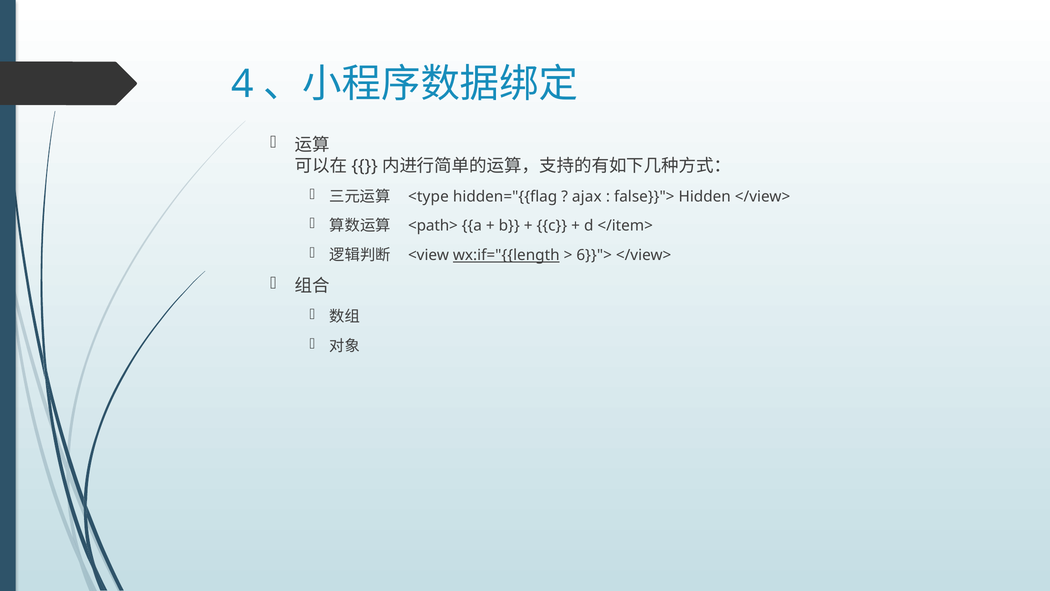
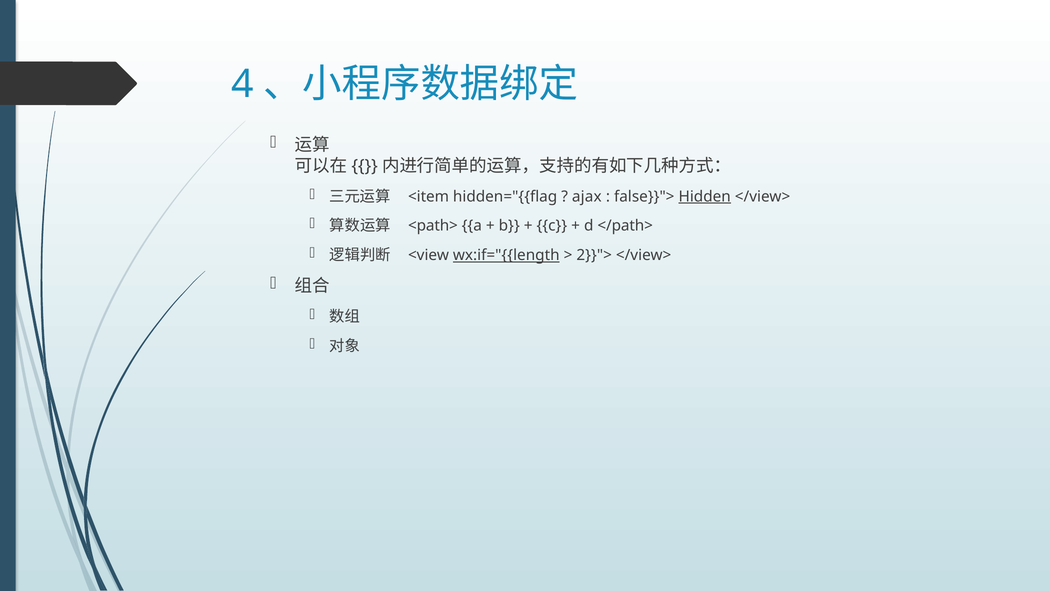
<type: <type -> <item (429, 196)
Hidden underline: none -> present (705, 196)
</item>: </item> -> </path> (625, 226)
6}}">: 6}}"> -> 2}}"> (594, 255)
